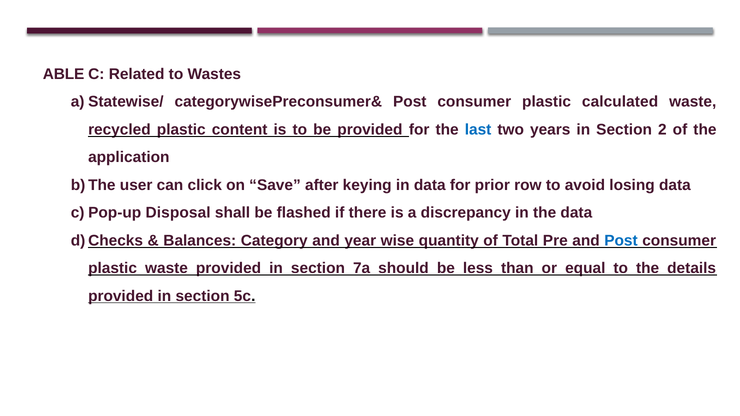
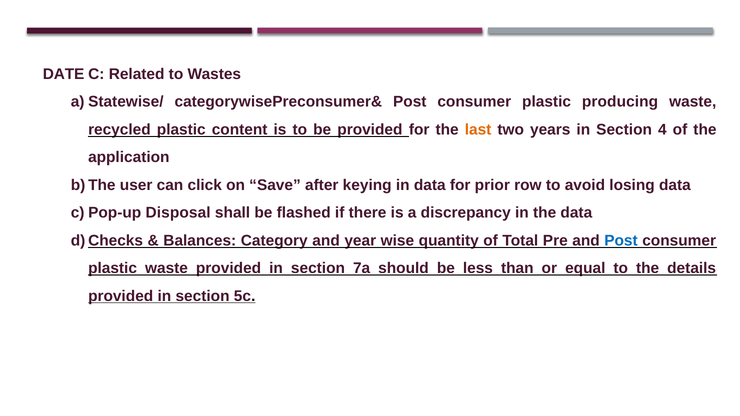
ABLE: ABLE -> DATE (64, 74)
calculated: calculated -> producing (620, 102)
last colour: blue -> orange (478, 130)
2: 2 -> 4 (662, 130)
